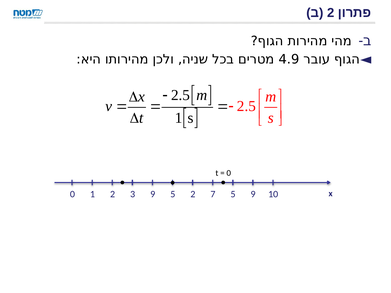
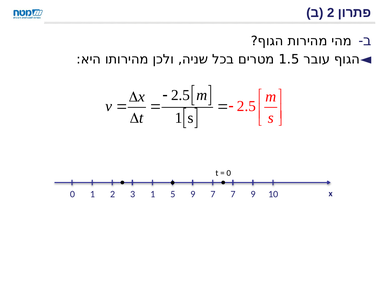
4.9: 4.9 -> 1.5 (289, 59)
3 9: 9 -> 1 (153, 194)
5 2: 2 -> 9 (193, 194)
7 5: 5 -> 7 (233, 194)
